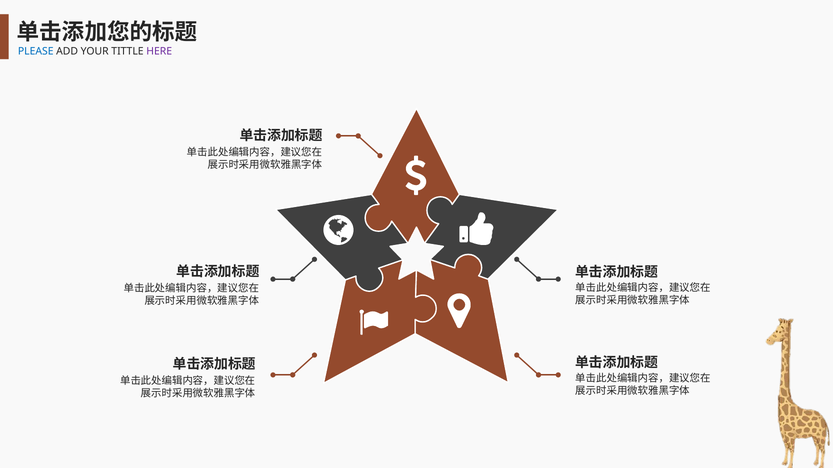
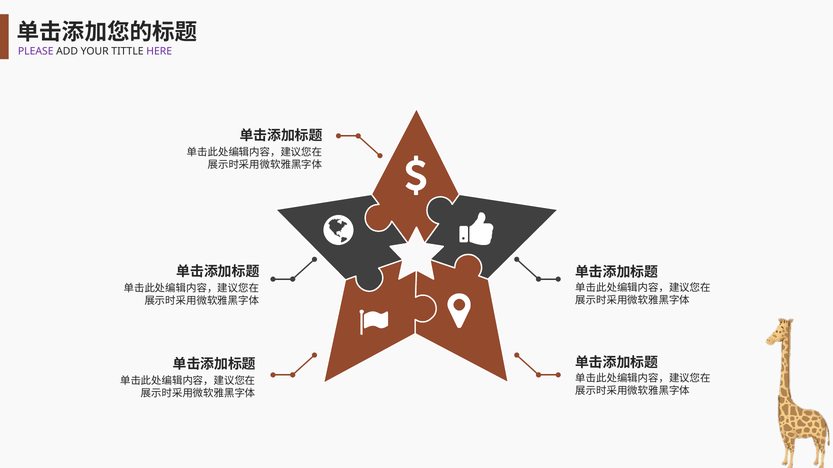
PLEASE colour: blue -> purple (36, 52)
